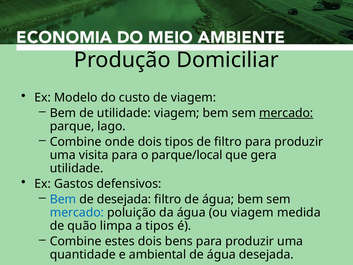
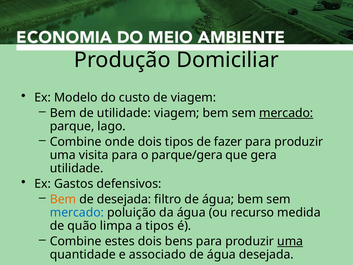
de filtro: filtro -> fazer (228, 142)
parque/local: parque/local -> parque/gera (187, 155)
Bem colour: blue -> orange (63, 199)
ou viagem: viagem -> recurso (252, 212)
uma underline: none -> present (290, 241)
ambiental: ambiental -> associado (158, 254)
